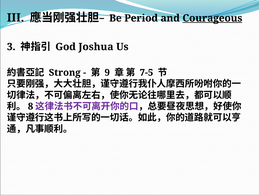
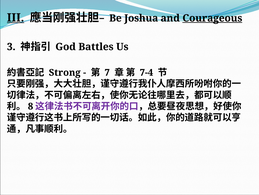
III underline: none -> present (16, 18)
Period: Period -> Joshua (141, 18)
Joshua: Joshua -> Battles (96, 47)
9: 9 -> 7 (107, 72)
7-5: 7-5 -> 7-4 (146, 72)
